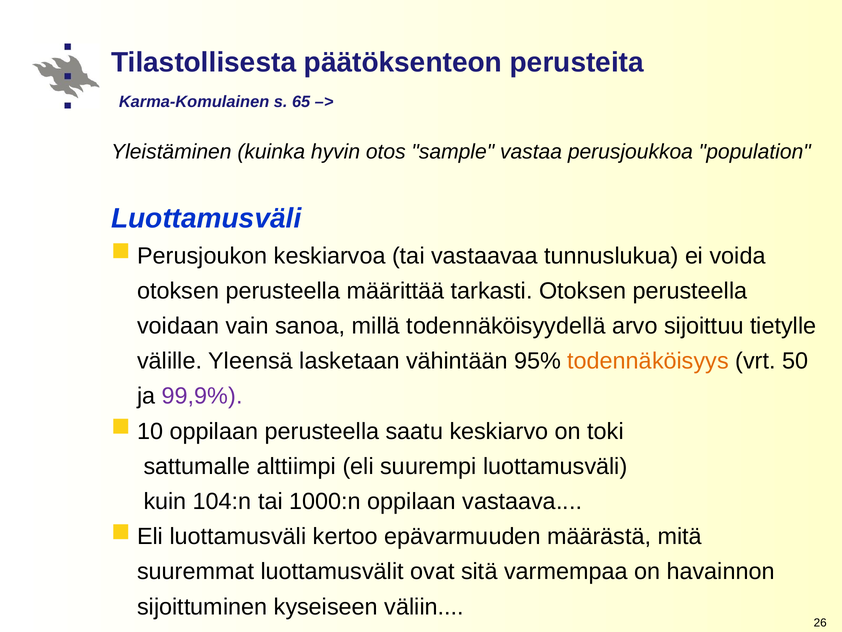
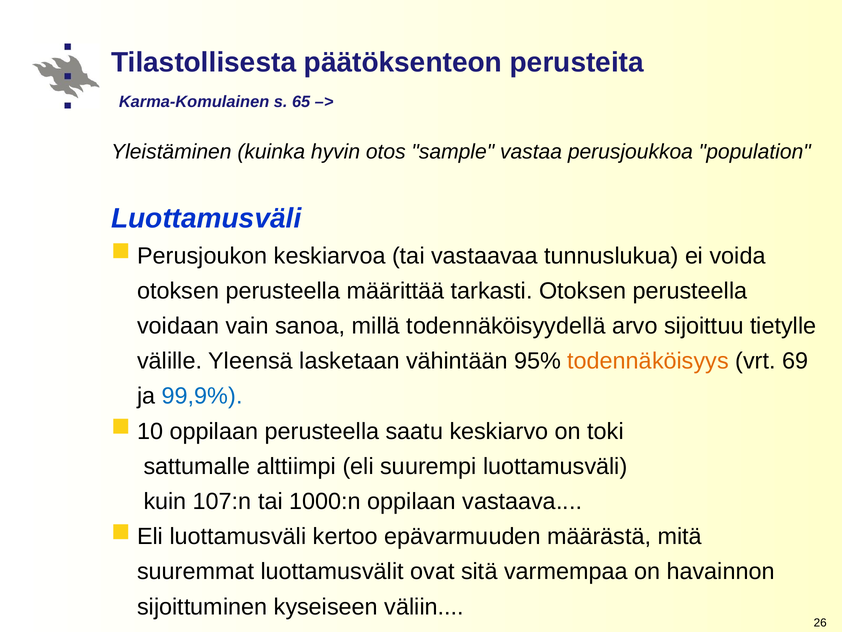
50: 50 -> 69 (795, 361)
99,9% colour: purple -> blue (202, 396)
104:n: 104:n -> 107:n (222, 501)
